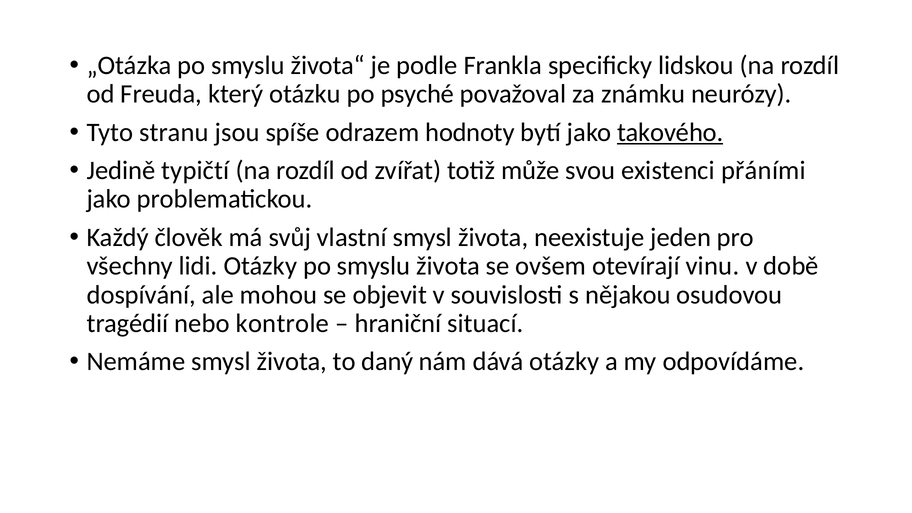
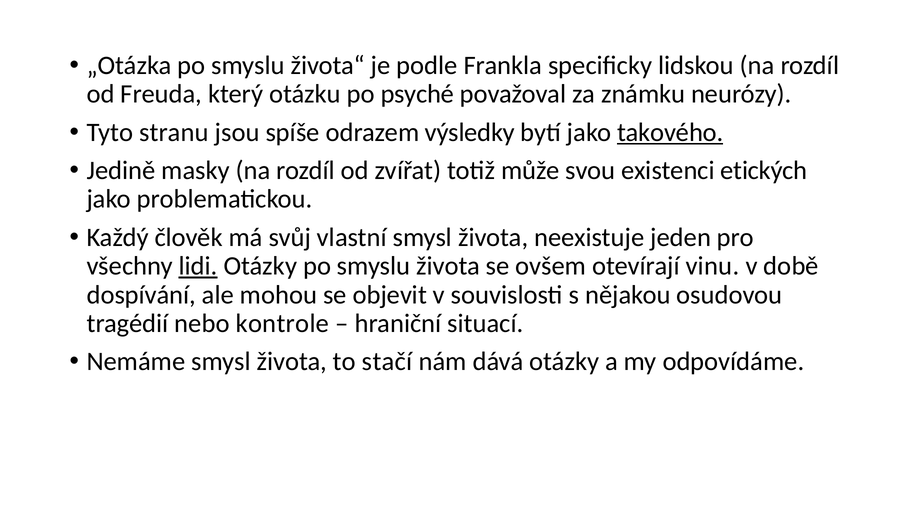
hodnoty: hodnoty -> výsledky (470, 132)
typičtí: typičtí -> masky (196, 171)
přáními: přáními -> etických (764, 171)
lidi underline: none -> present (198, 266)
daný: daný -> stačí (387, 362)
